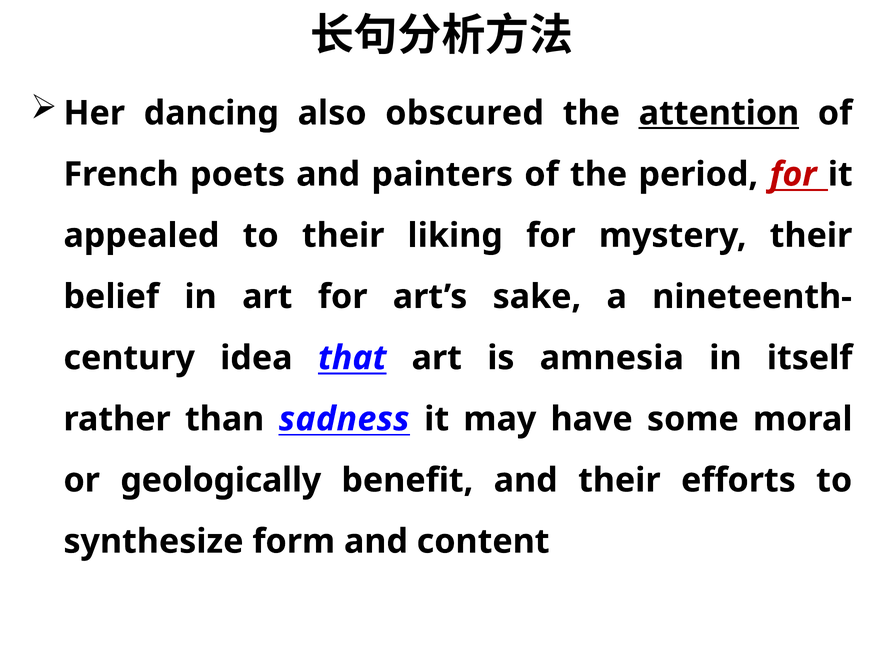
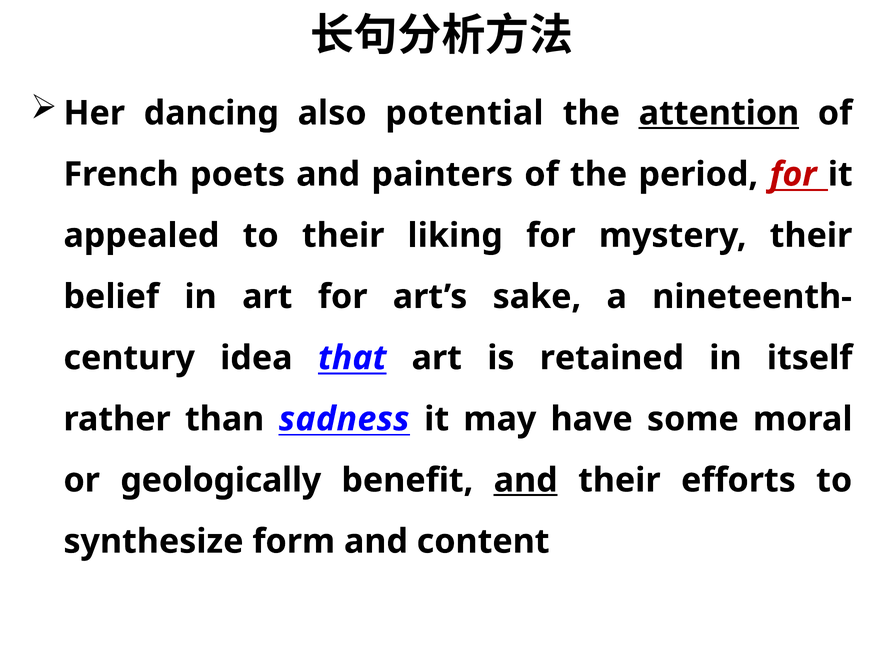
obscured: obscured -> potential (465, 113)
amnesia: amnesia -> retained (612, 358)
and underline: none -> present (526, 480)
